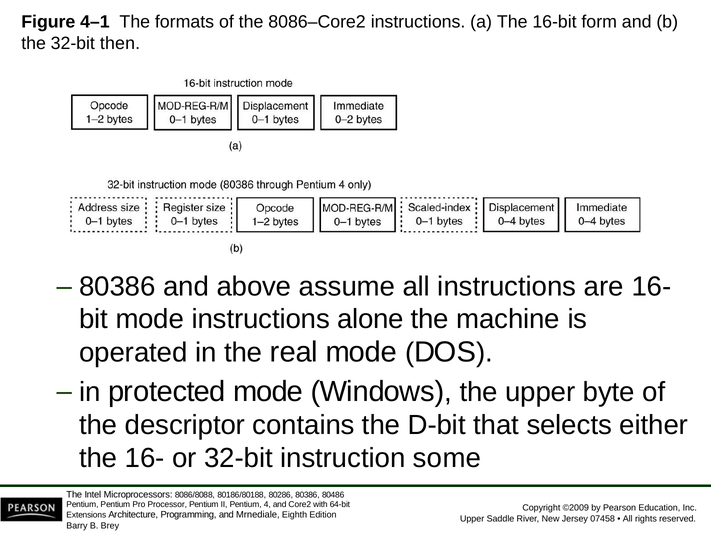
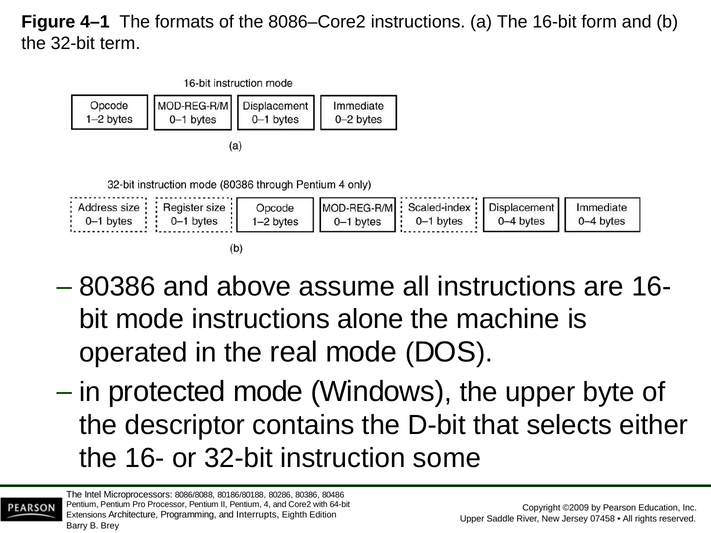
then: then -> term (120, 43)
Mrnediale: Mrnediale -> Interrupts (258, 515)
